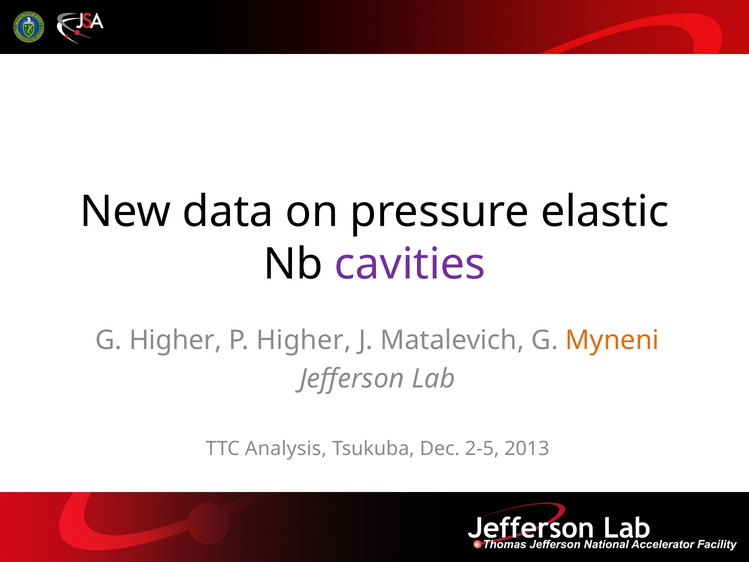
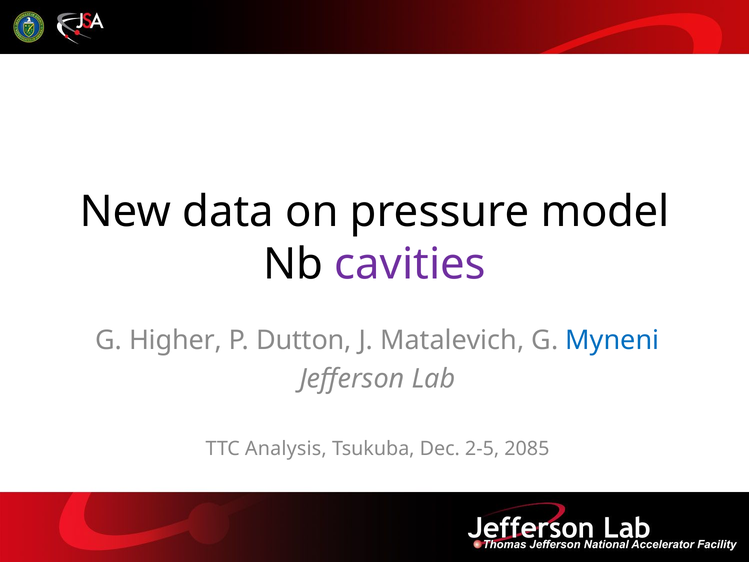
elastic: elastic -> model (605, 212)
P Higher: Higher -> Dutton (304, 340)
Myneni colour: orange -> blue (612, 340)
2013: 2013 -> 2085 (527, 448)
